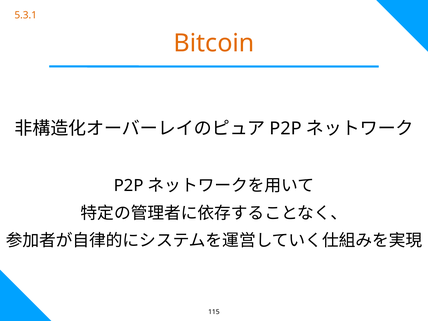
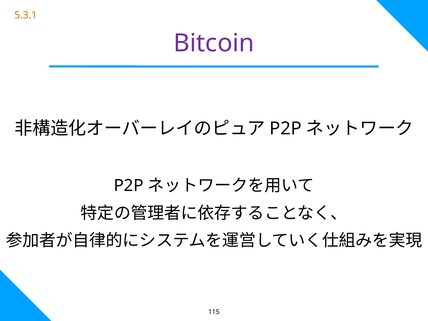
Bitcoin colour: orange -> purple (214, 43)
